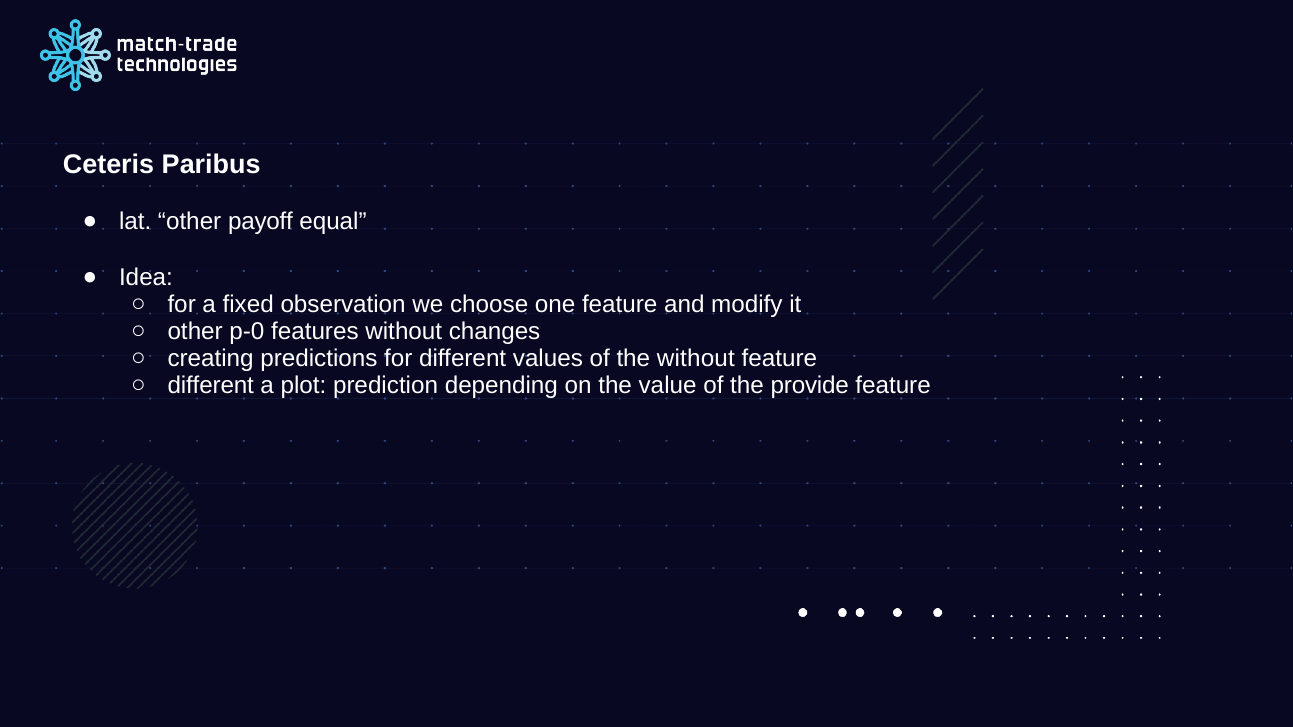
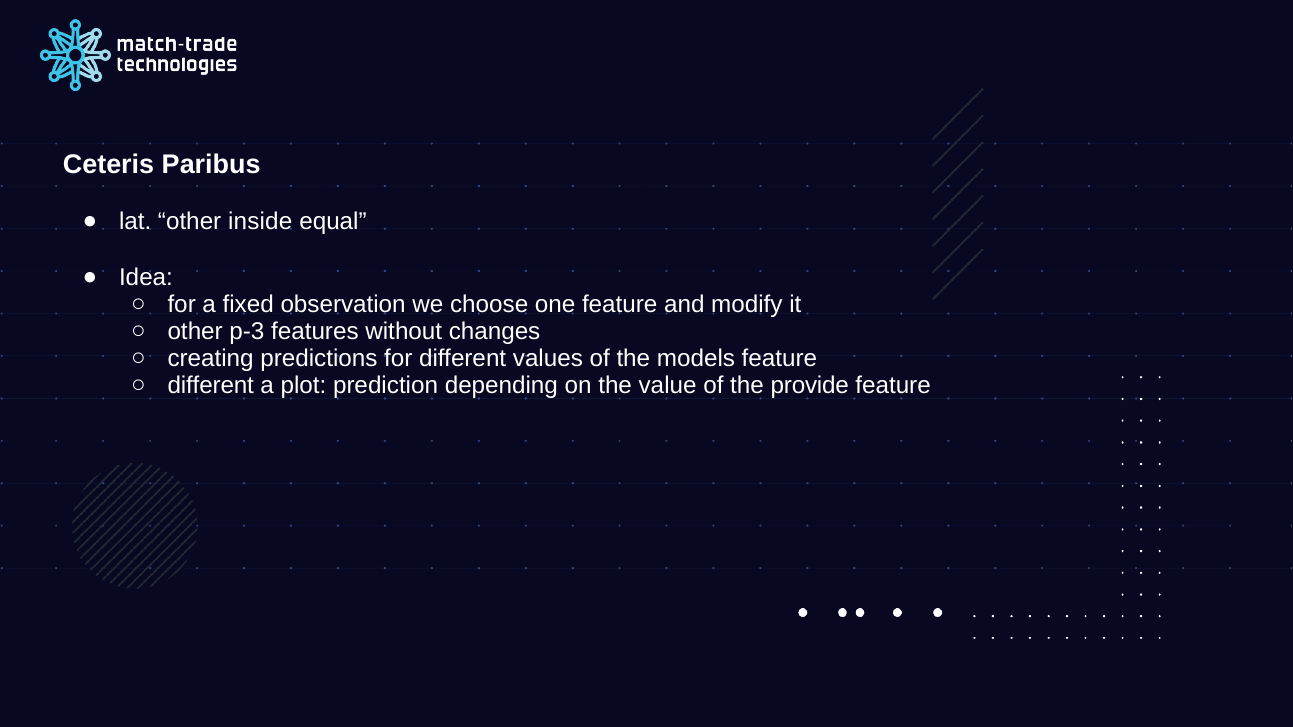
payoff: payoff -> inside (260, 221)
p-0: p-0 -> p-3 (247, 332)
the without: without -> models (696, 359)
